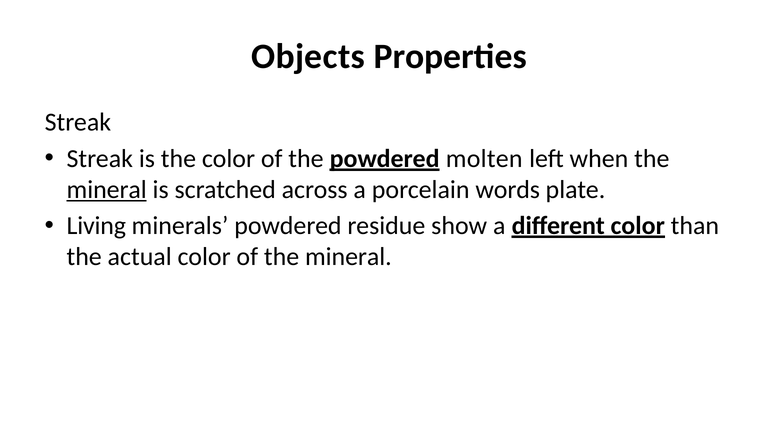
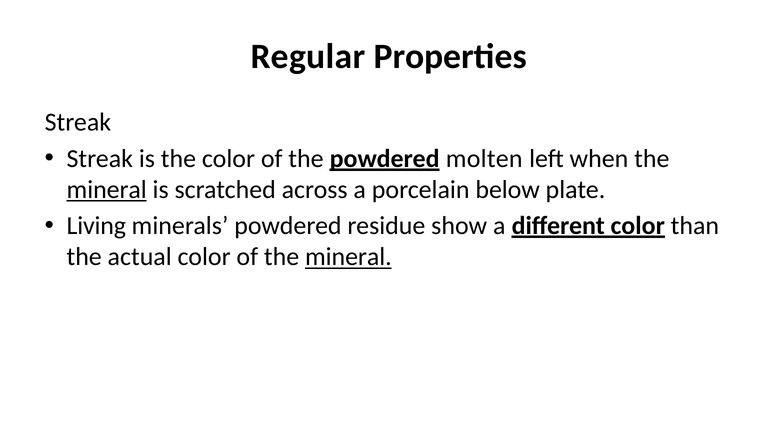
Objects: Objects -> Regular (308, 56)
words: words -> below (508, 190)
mineral underline: none -> present (348, 257)
